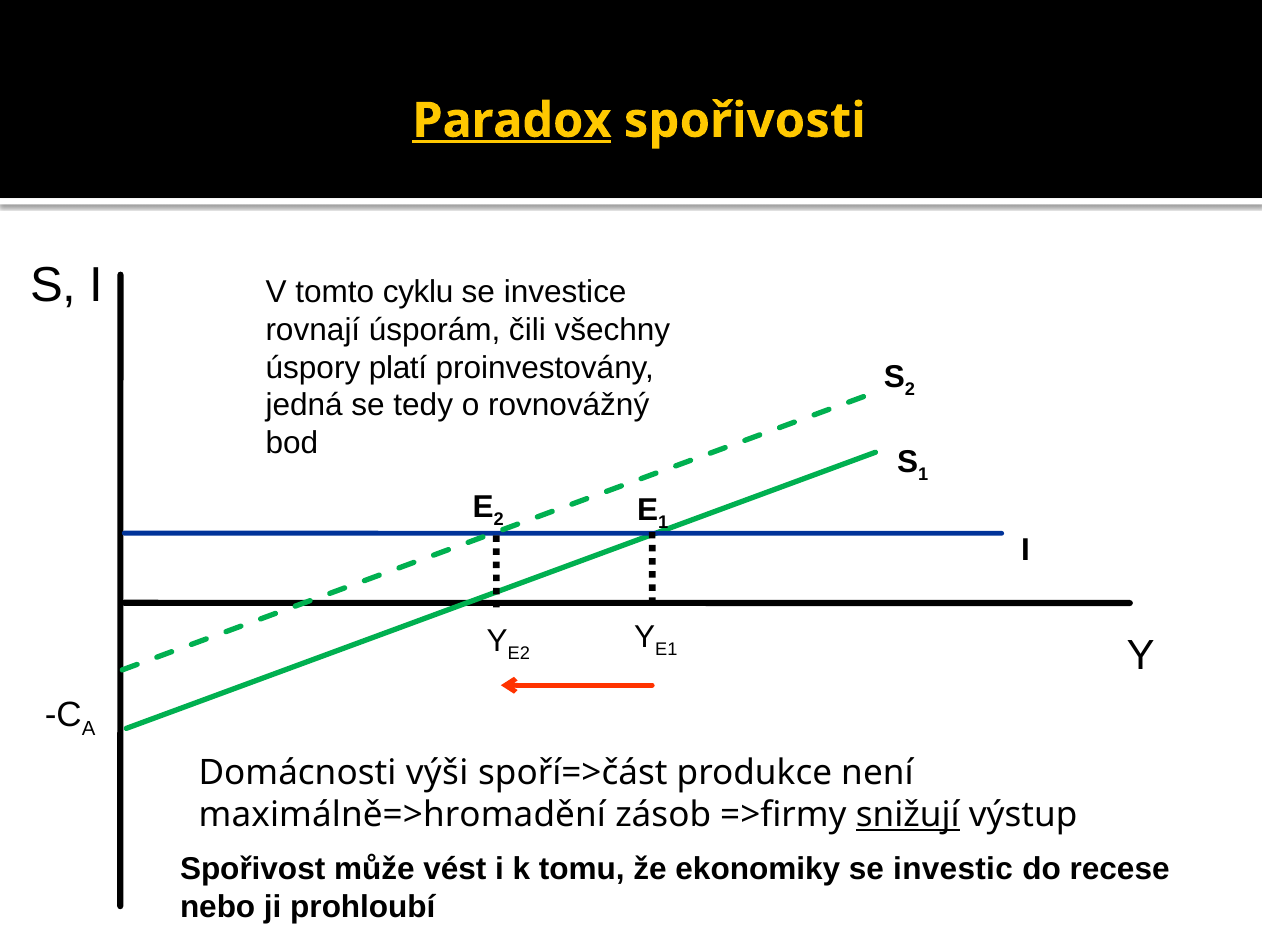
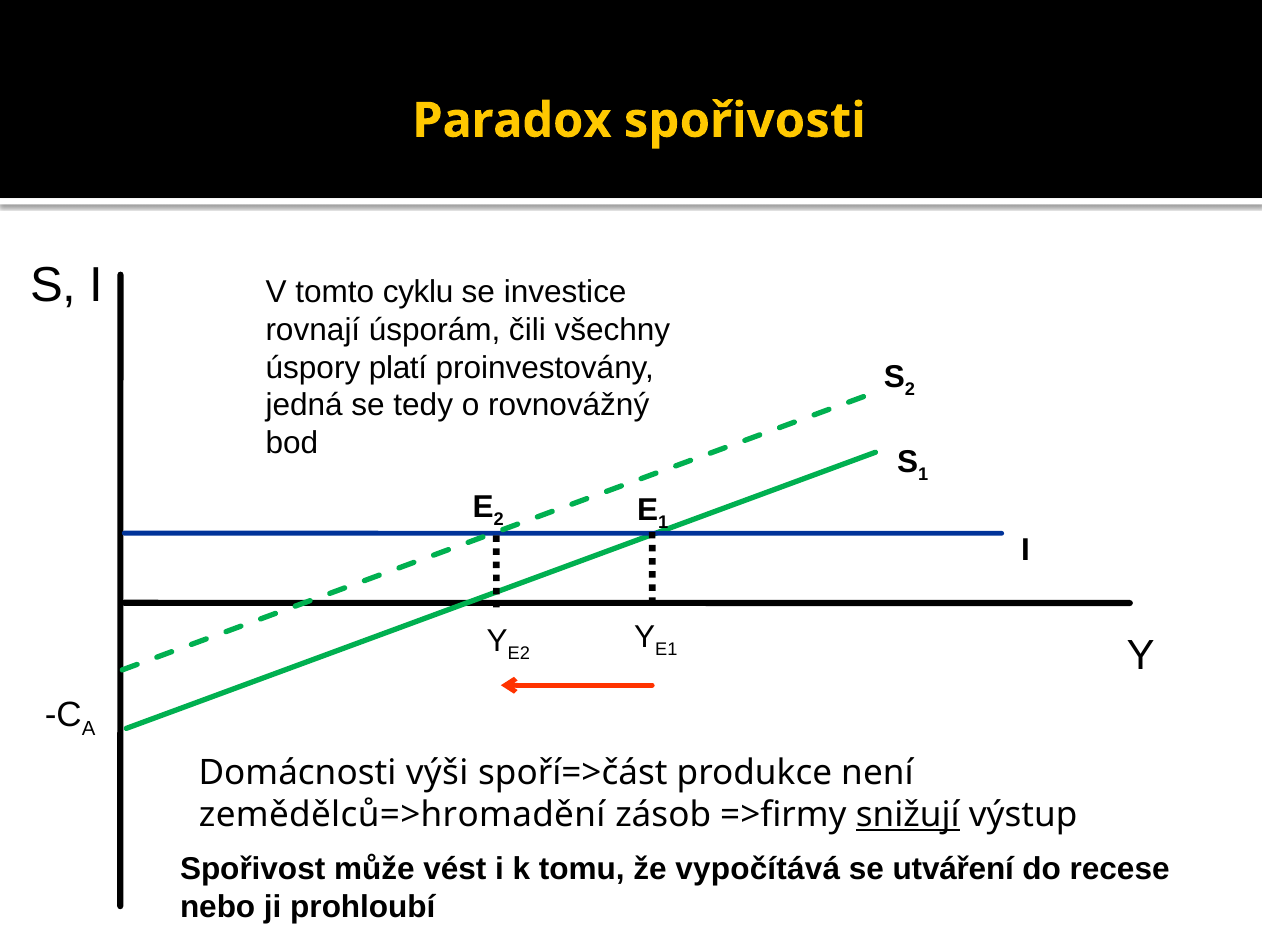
Paradox underline: present -> none (512, 121)
maximálně=>hromadění: maximálně=>hromadění -> zemědělců=>hromadění (402, 814)
ekonomiky: ekonomiky -> vypočítává (758, 869)
investic: investic -> utváření (953, 869)
